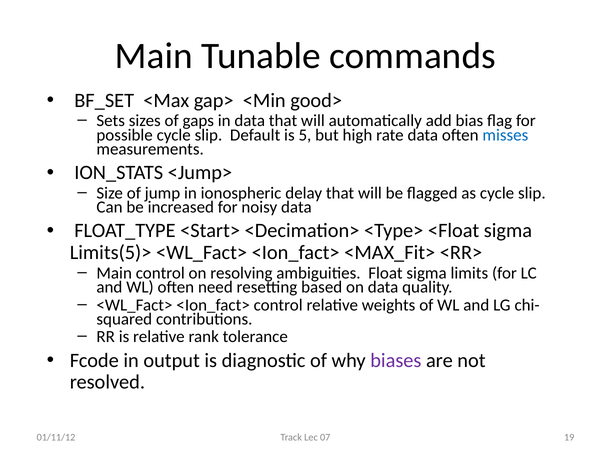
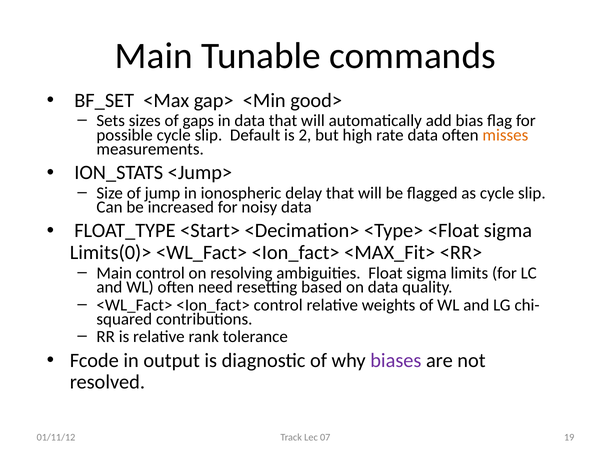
5: 5 -> 2 (305, 135)
misses colour: blue -> orange (505, 135)
Limits(5)>: Limits(5)> -> Limits(0)> (111, 253)
